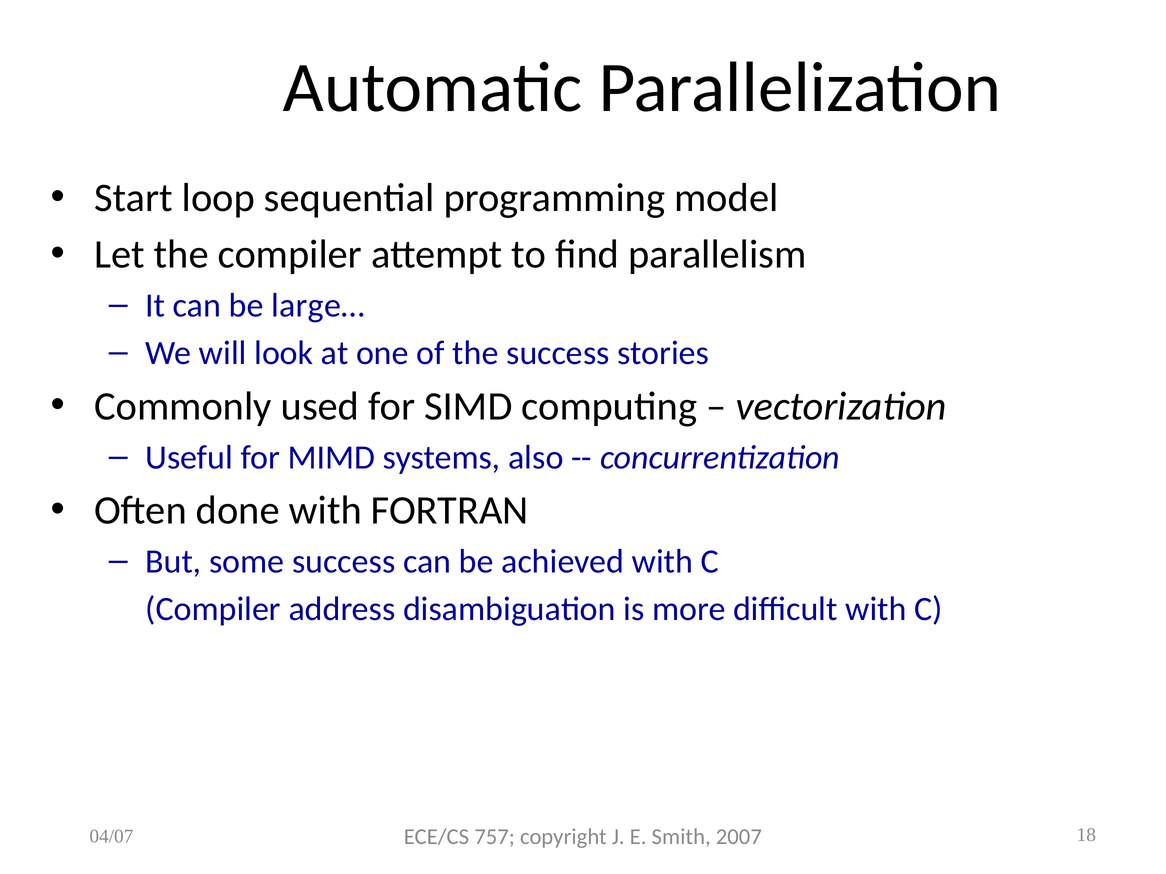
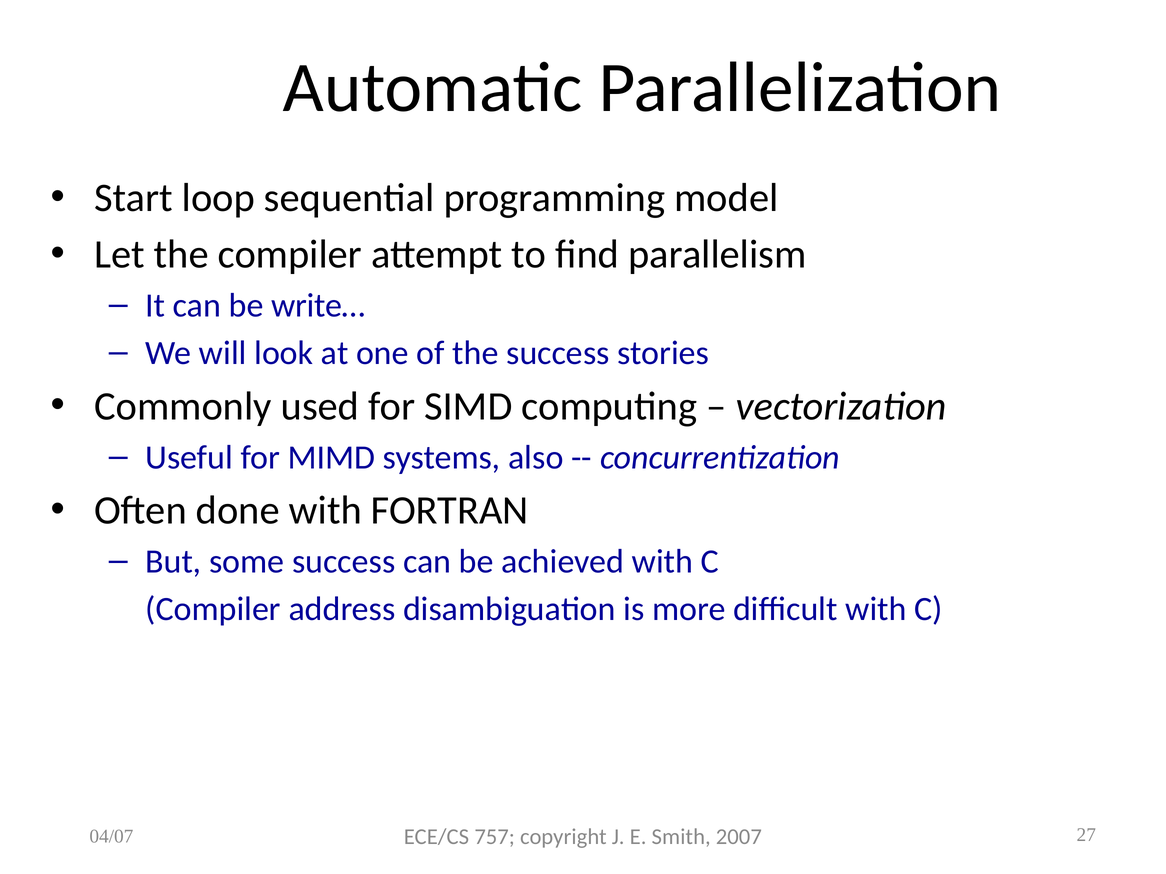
large…: large… -> write… (318, 306)
18: 18 -> 27 (1086, 835)
